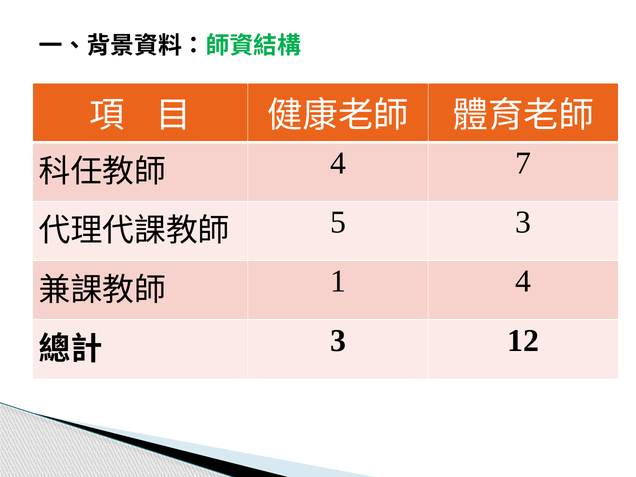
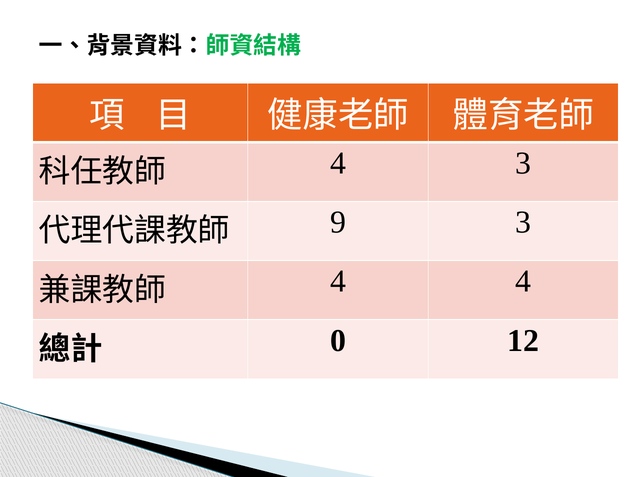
4 7: 7 -> 3 (523, 163)
5: 5 -> 9 (338, 222)
1: 1 -> 4 (338, 281)
3: 3 -> 0 (338, 341)
